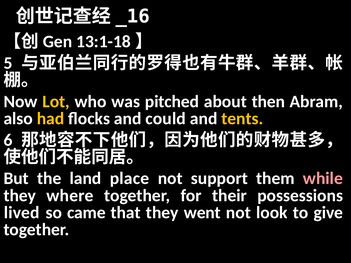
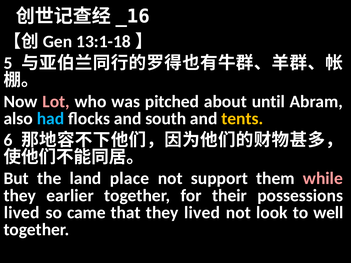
Lot colour: yellow -> pink (56, 102)
then: then -> until (268, 102)
had colour: yellow -> light blue (51, 119)
could: could -> south (166, 119)
where: where -> earlier (70, 196)
they went: went -> lived (202, 213)
give: give -> well (328, 213)
